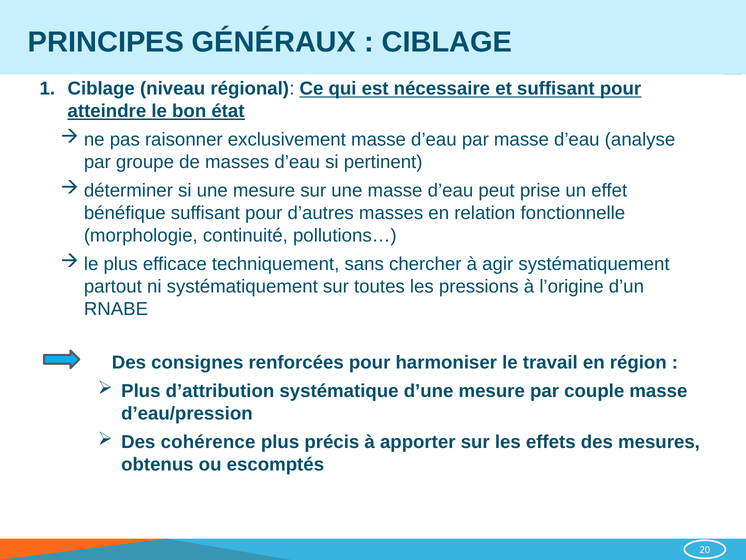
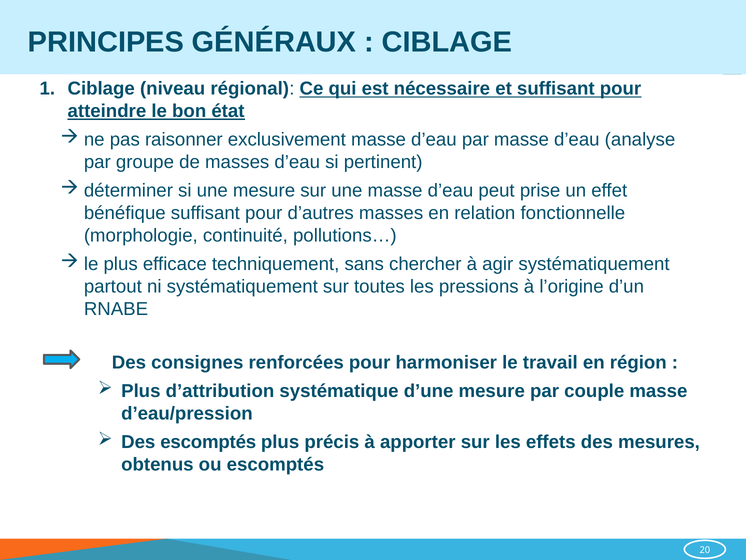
Des cohérence: cohérence -> escomptés (208, 442)
